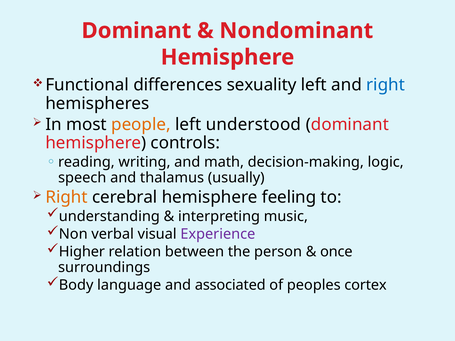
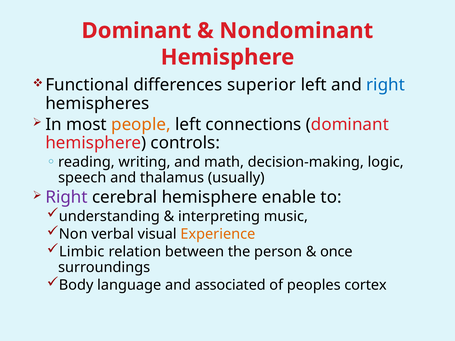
sexuality: sexuality -> superior (262, 85)
understood: understood -> connections (254, 125)
Right colour: orange -> purple (67, 197)
feeling: feeling -> enable (289, 197)
Experience colour: purple -> orange (218, 234)
Higher: Higher -> Limbic (82, 252)
